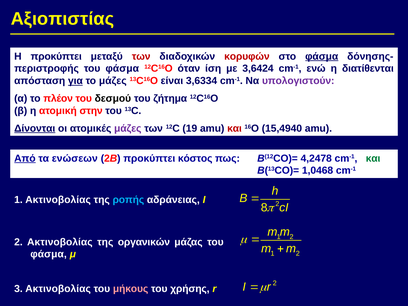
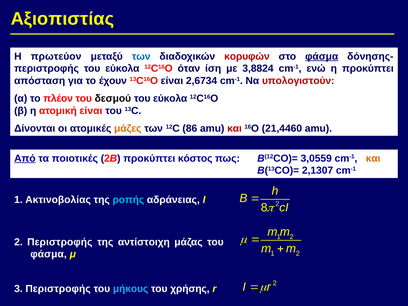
Η προκύπτει: προκύπτει -> πρωτεύον (56, 56)
των colour: red -> blue (141, 56)
φάσμα: φάσμα -> εύκολα (122, 69)
3,6424: 3,6424 -> 3,8824 (258, 69)
η διατίθενται: διατίθενται -> προκύπτει (368, 69)
για underline: present -> none (75, 81)
το μάζες: μάζες -> έχουν (113, 81)
3,6334: 3,6334 -> 2,6734 (202, 81)
υπολογιστούν colour: purple -> red (298, 81)
ζήτημα: ζήτημα -> εύκολα (170, 99)
ατομική στην: στην -> είναι (91, 111)
Δίνονται underline: present -> none (35, 128)
μάζες colour: purple -> orange (128, 128)
19: 19 -> 86 (190, 128)
15,4940: 15,4940 -> 21,4460 (282, 128)
ενώσεων: ενώσεων -> ποιοτικές (75, 158)
4,2478: 4,2478 -> 3,0559 (316, 158)
και colour: green -> orange (373, 158)
1,0468: 1,0468 -> 2,1307 (318, 171)
2 Ακτινοβολίας: Ακτινοβολίας -> Περιστροφής (60, 242)
οργανικών: οργανικών -> αντίστοιχη (144, 242)
3 Ακτινοβολίας: Ακτινοβολίας -> Περιστροφής (58, 289)
μήκους colour: pink -> light blue (131, 289)
